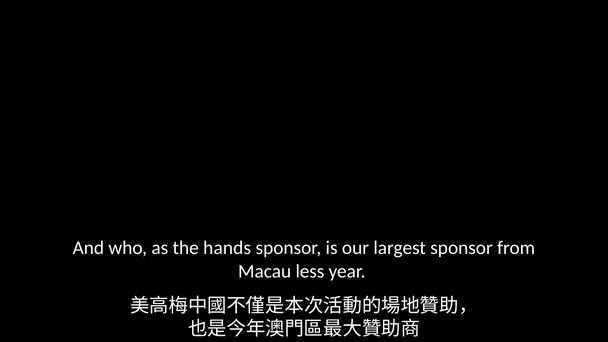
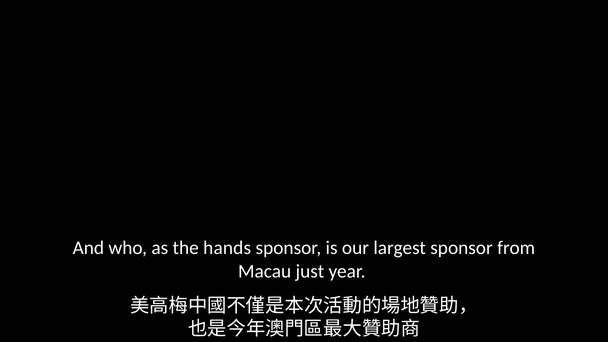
less: less -> just (310, 271)
